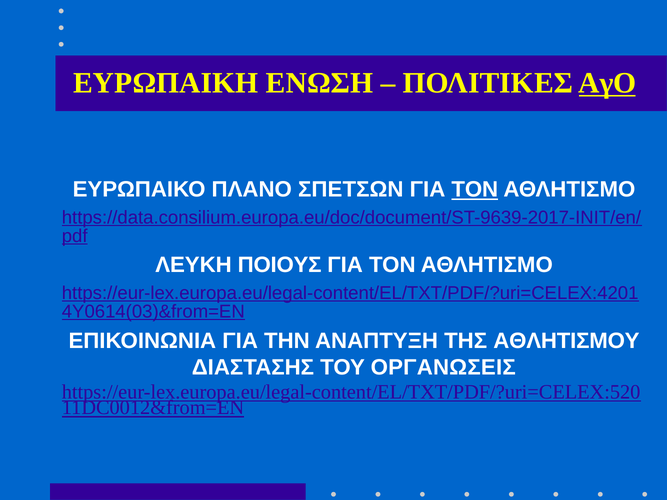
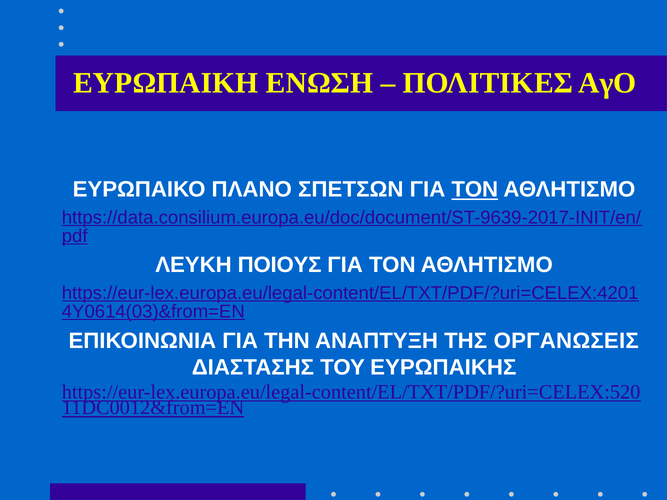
ΑγΟ underline: present -> none (607, 83)
ΑΘΛΗΤΙΣΜΟΥ: ΑΘΛΗΤΙΣΜΟΥ -> ΟΡΓΑΝΩΣΕΙΣ (566, 341)
ΟΡΓΑΝΩΣΕΙΣ: ΟΡΓΑΝΩΣΕΙΣ -> ΕΥΡΩΠΑΙΚΗΣ (443, 368)
